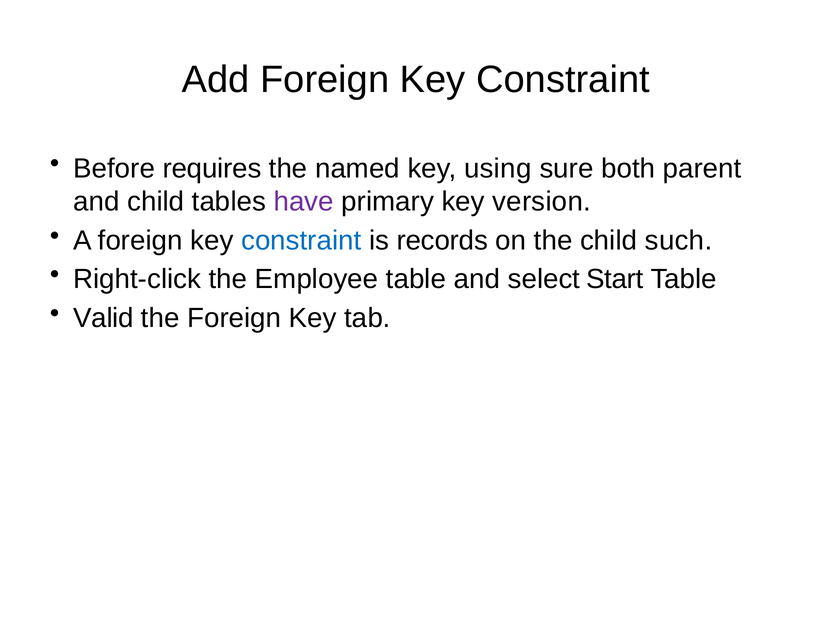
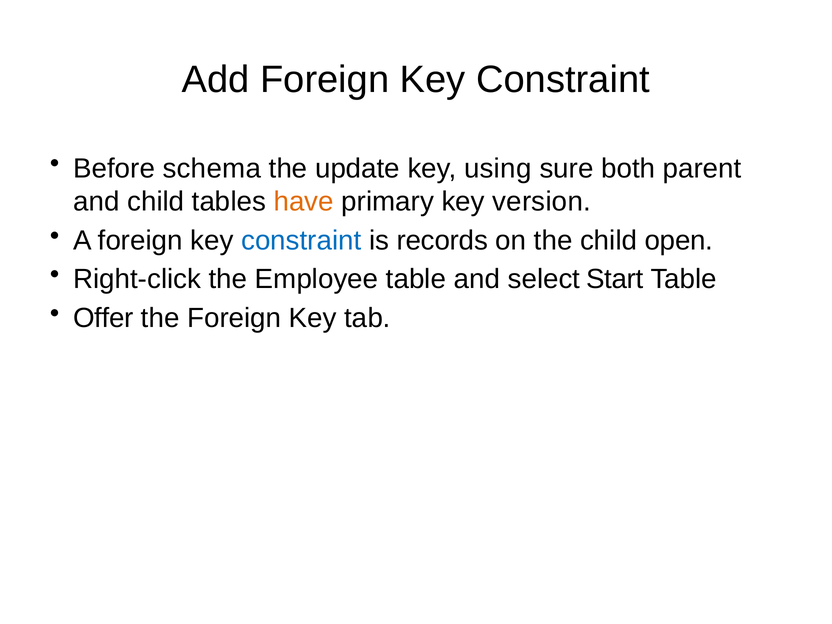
requires: requires -> schema (212, 168)
named: named -> update (358, 168)
have colour: purple -> orange (304, 202)
such: such -> open (679, 240)
Valid: Valid -> Offer (103, 318)
